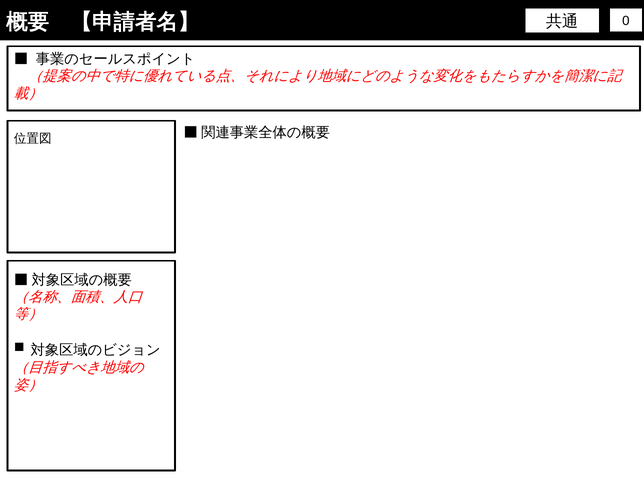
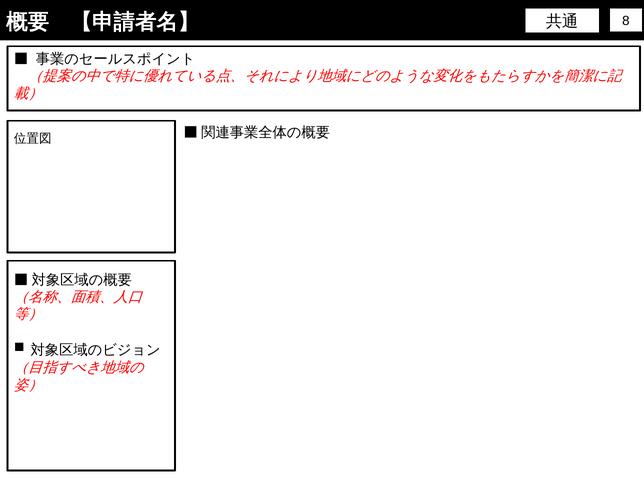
0: 0 -> 8 (626, 21)
